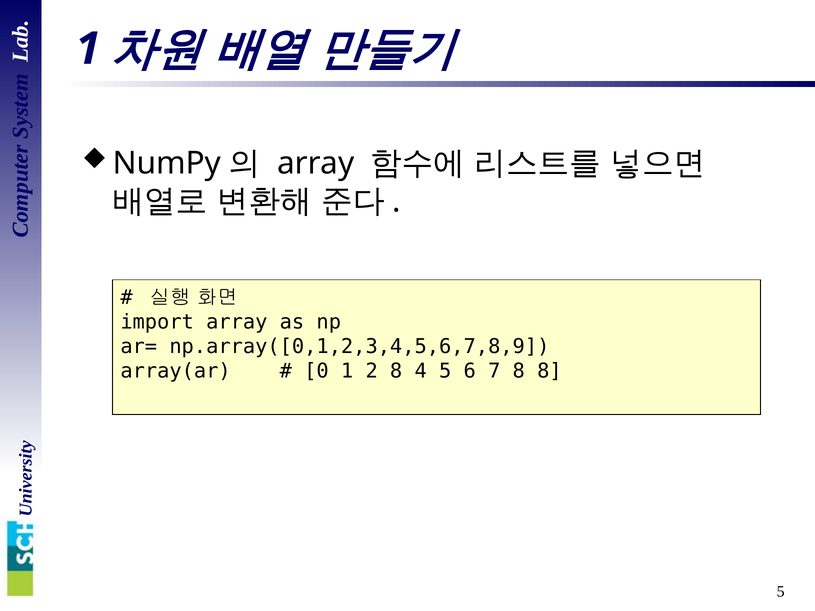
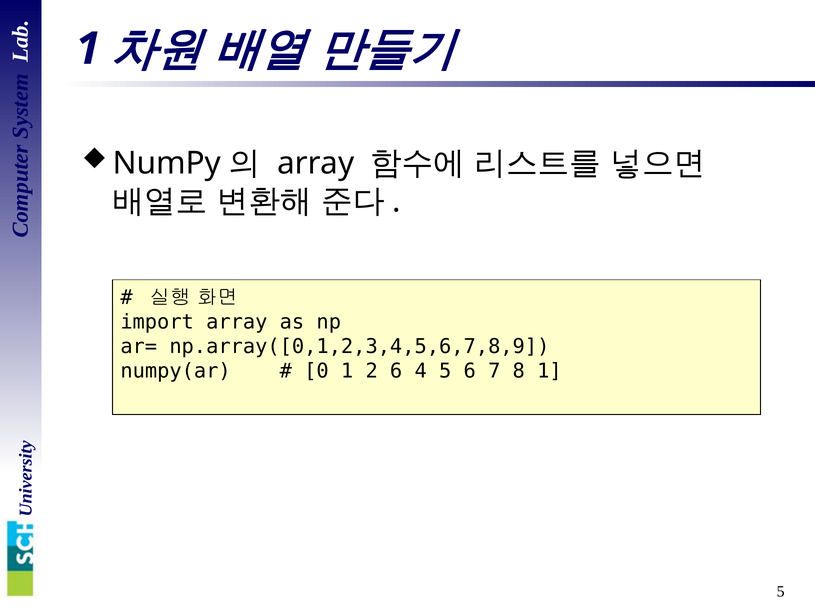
array(ar: array(ar -> numpy(ar (176, 371)
2 8: 8 -> 6 (396, 371)
8 8: 8 -> 1 (549, 371)
